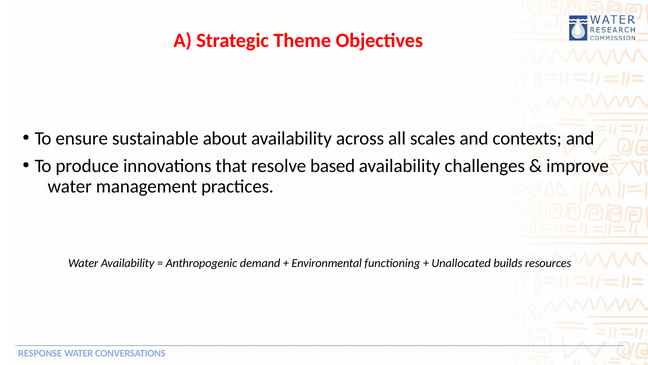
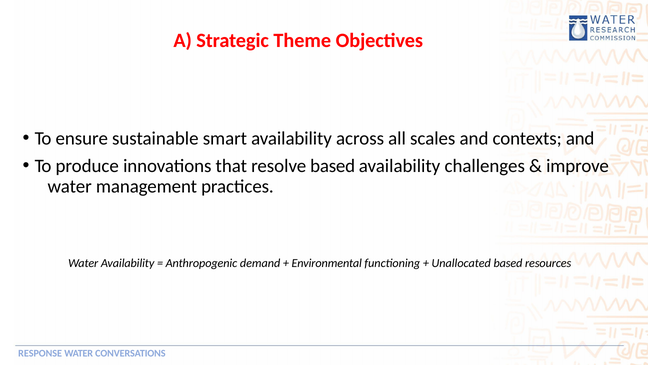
about: about -> smart (225, 138)
Unallocated builds: builds -> based (508, 263)
